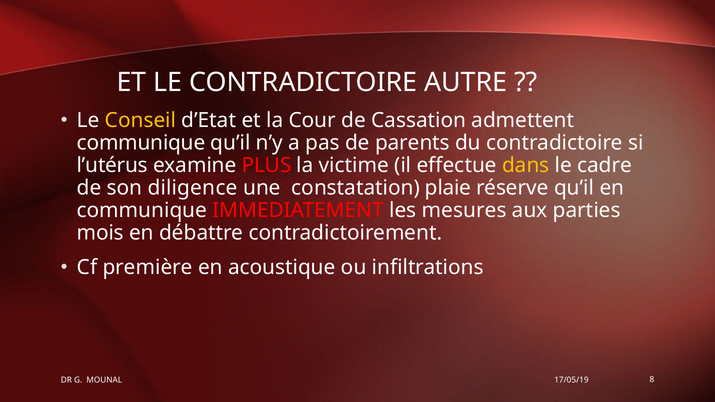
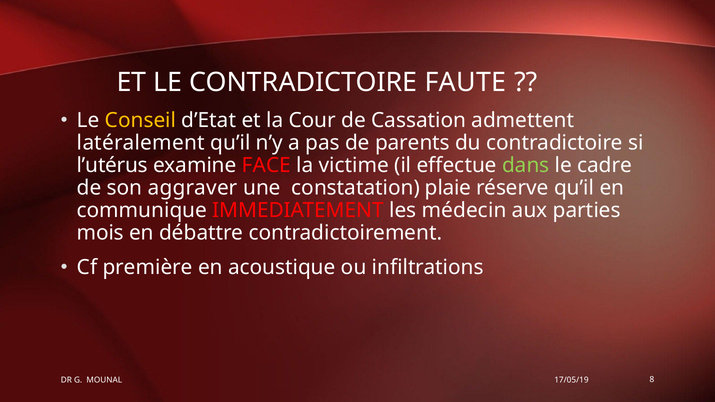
AUTRE: AUTRE -> FAUTE (466, 82)
communique: communique -> latéralement (141, 143)
PLUS: PLUS -> FACE (267, 166)
dans colour: yellow -> light green (526, 166)
diligence: diligence -> aggraver (193, 188)
mesures: mesures -> médecin (464, 211)
